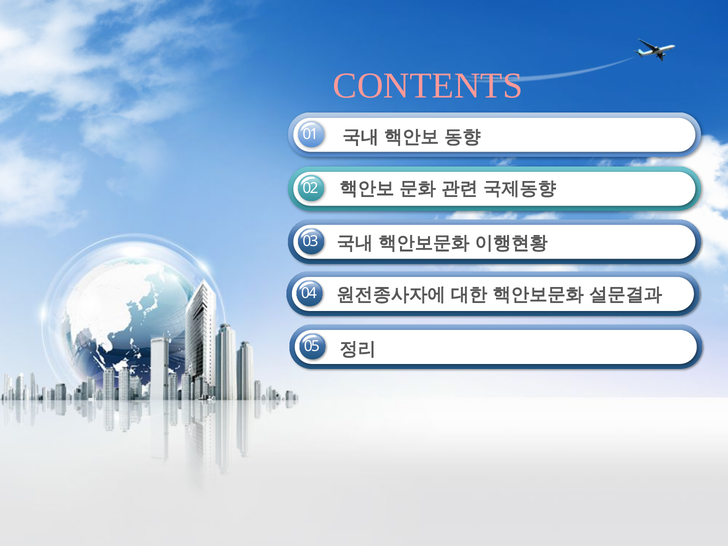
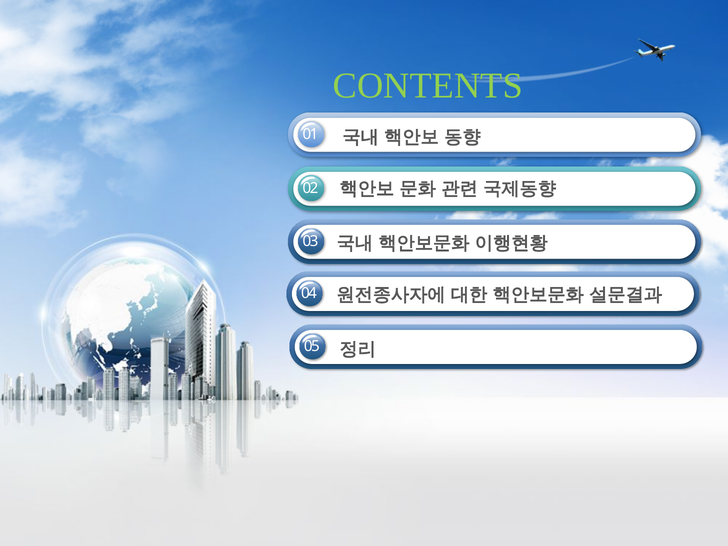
CONTENTS colour: pink -> light green (428, 86)
